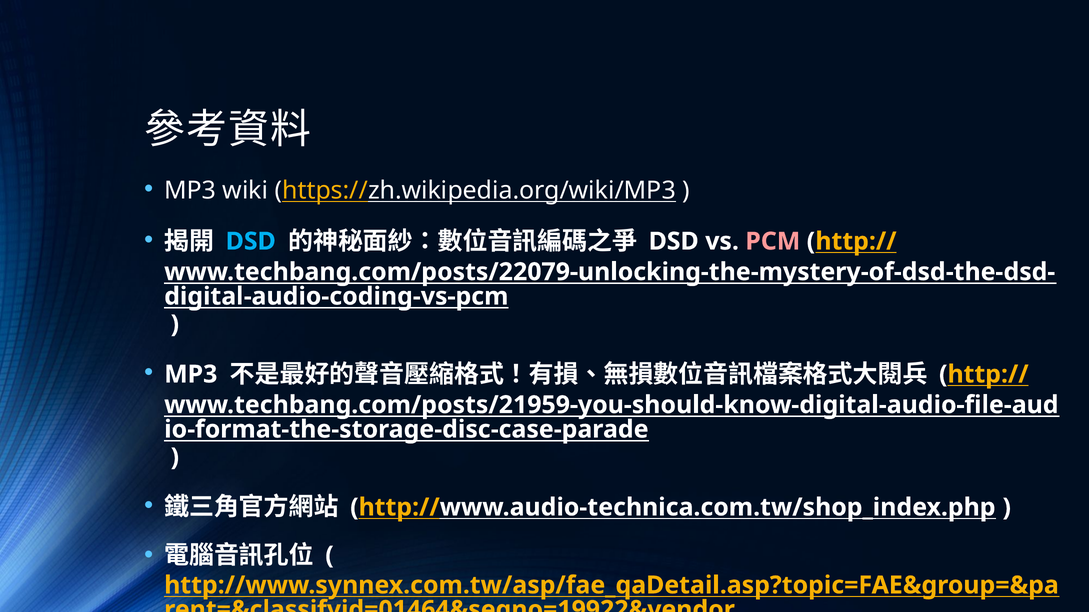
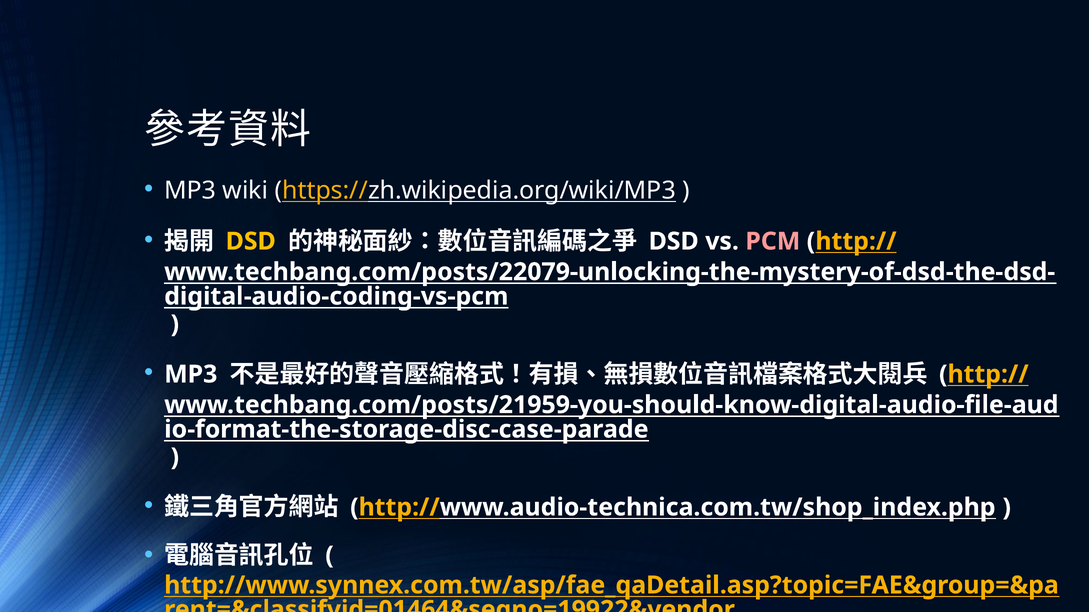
DSD colour: light blue -> yellow (251, 242)
